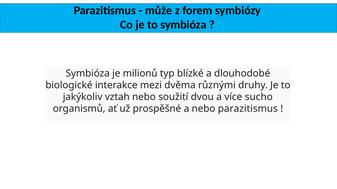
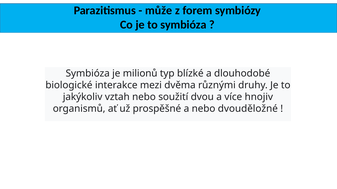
sucho: sucho -> hnojiv (259, 97)
nebo parazitismus: parazitismus -> dvouděložné (248, 109)
